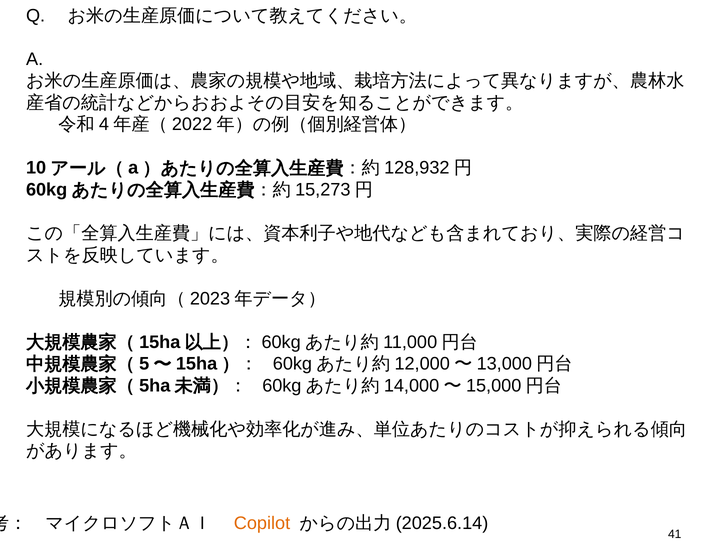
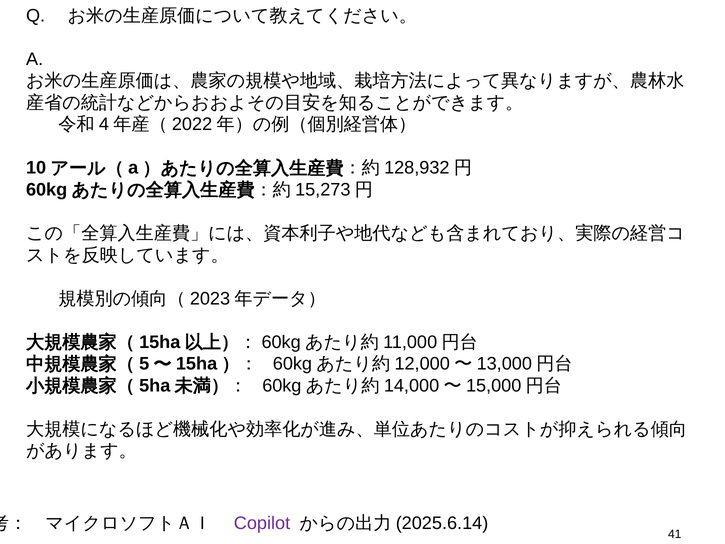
Copilot colour: orange -> purple (262, 523)
